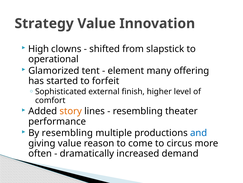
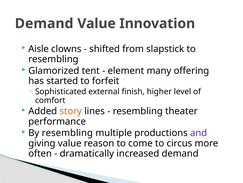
Strategy: Strategy -> Demand (44, 23)
High: High -> Aisle (39, 49)
operational: operational -> resembling (53, 59)
and colour: blue -> purple (199, 133)
